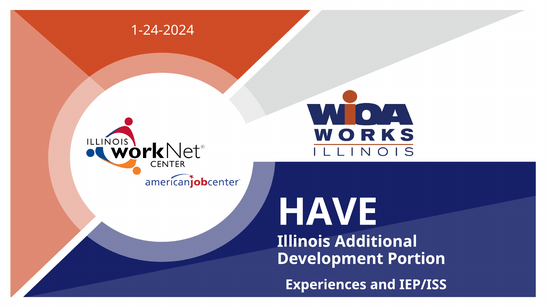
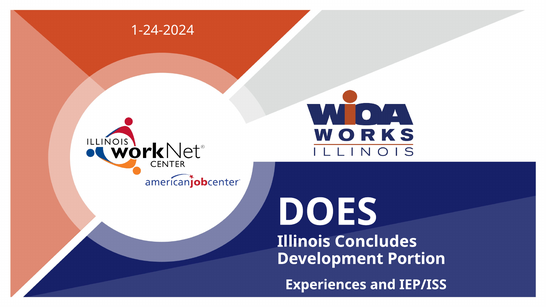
HAVE: HAVE -> DOES (327, 212)
Additional: Additional -> Concludes (376, 242)
